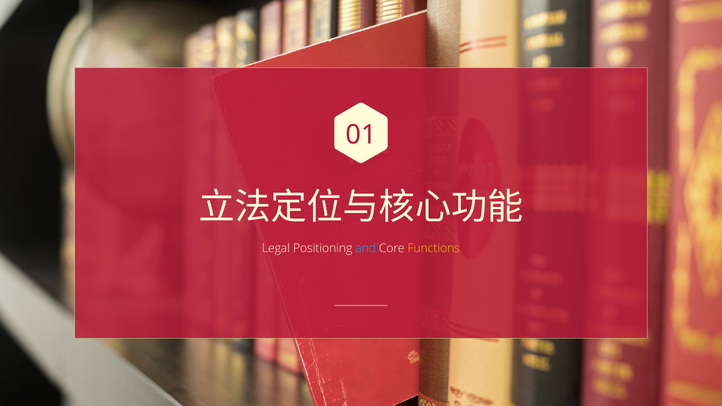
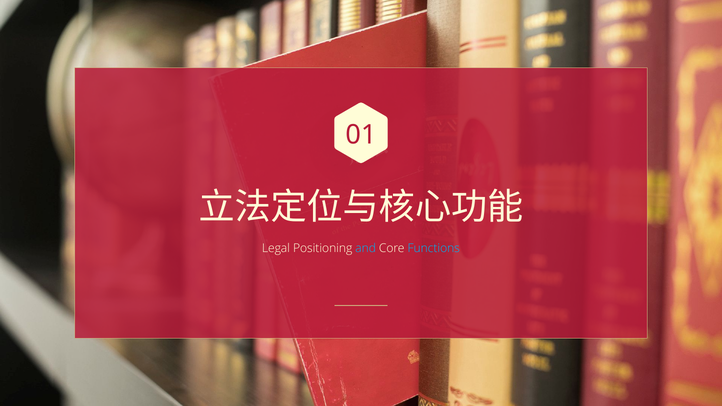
Functions colour: yellow -> light blue (434, 248)
